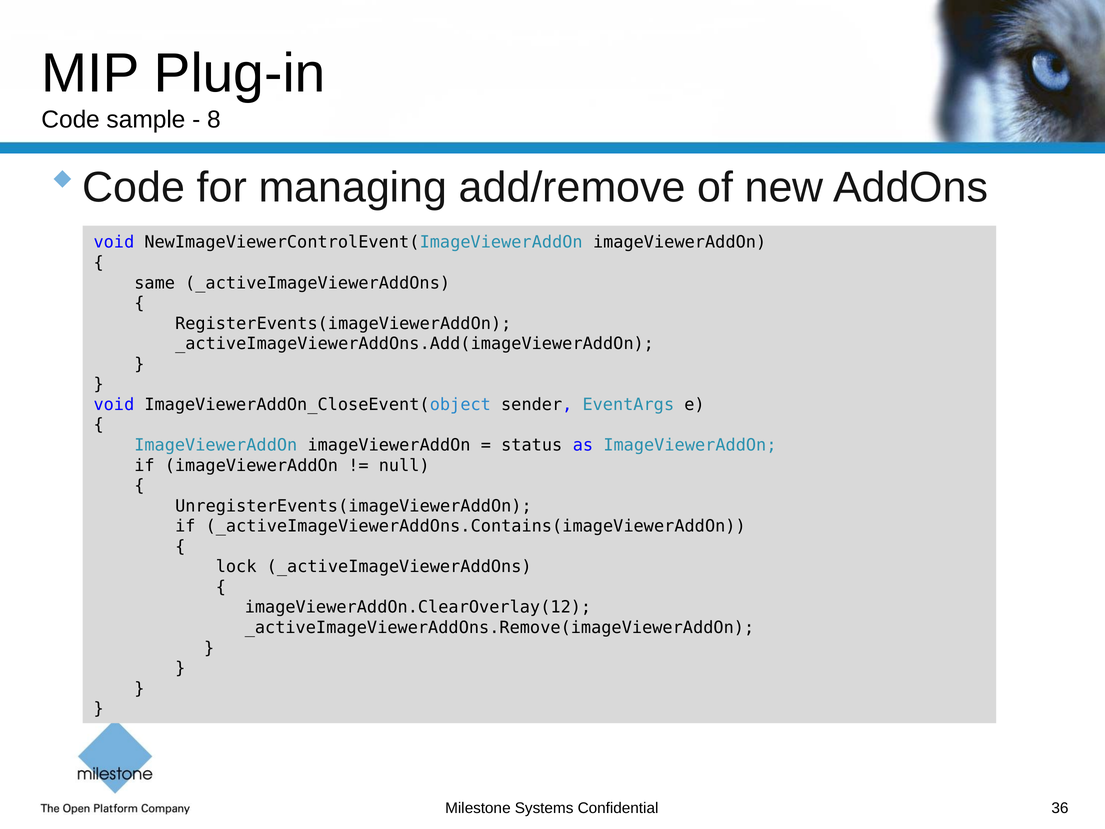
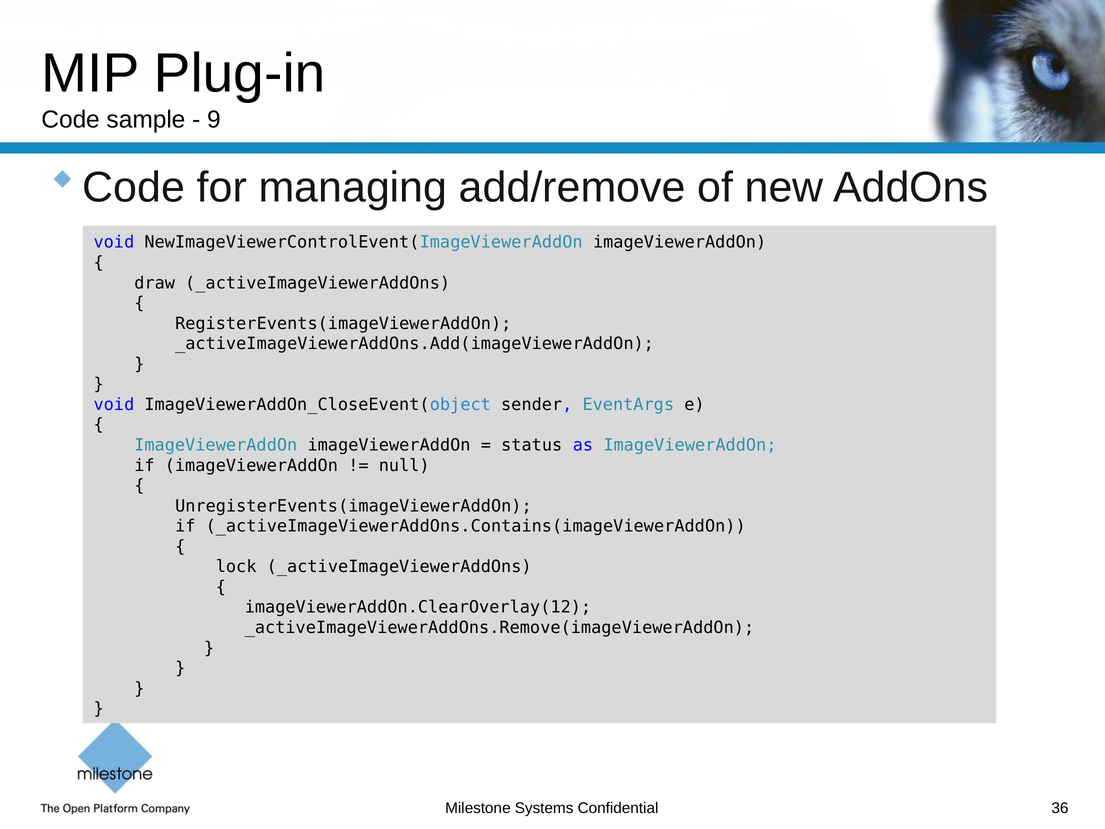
8: 8 -> 9 (214, 119)
same: same -> draw (155, 283)
